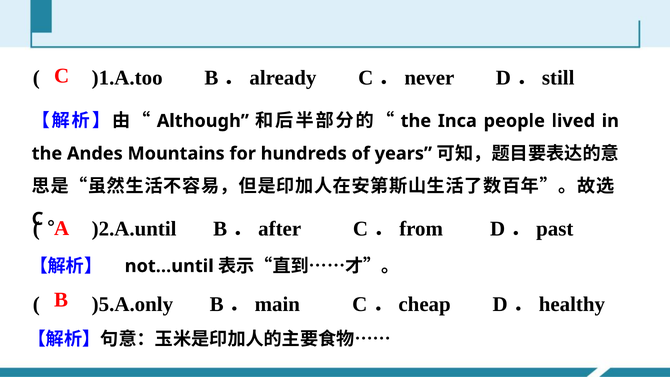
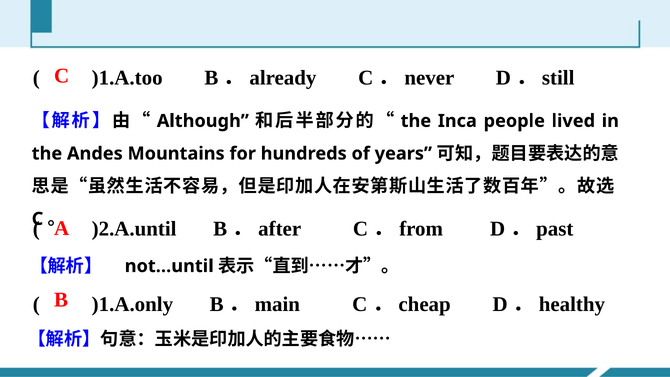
)5.A.only: )5.A.only -> )1.A.only (132, 304)
